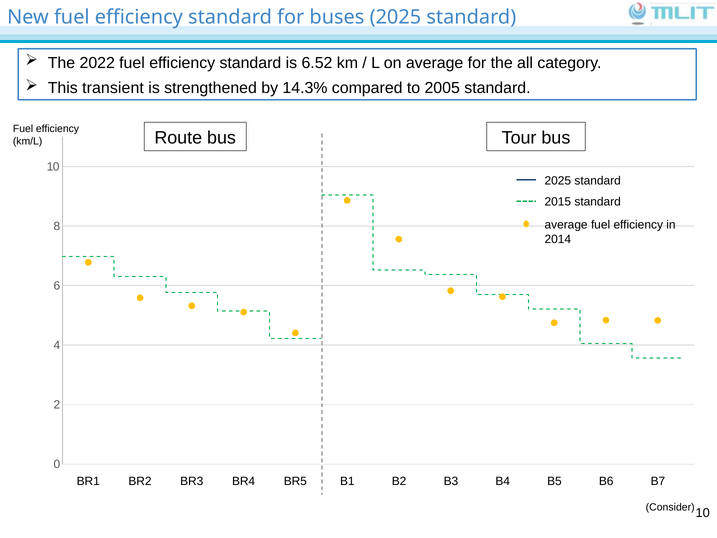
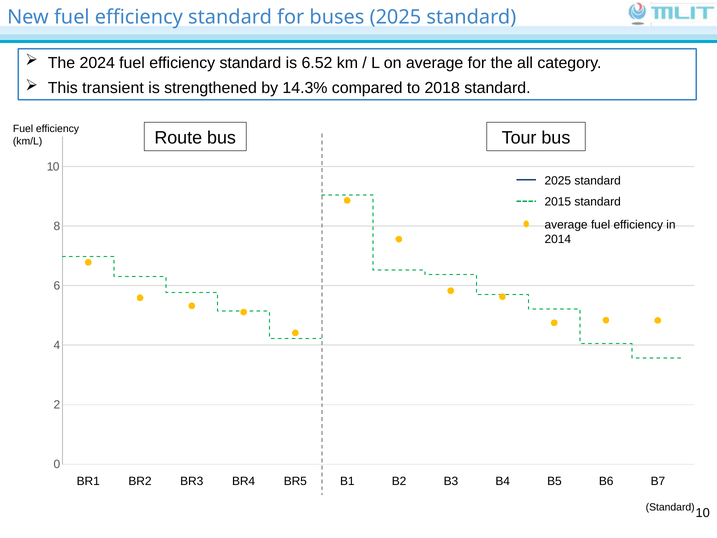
2022: 2022 -> 2024 (97, 63)
2005: 2005 -> 2018 (442, 88)
Consider: Consider -> Standard (670, 507)
